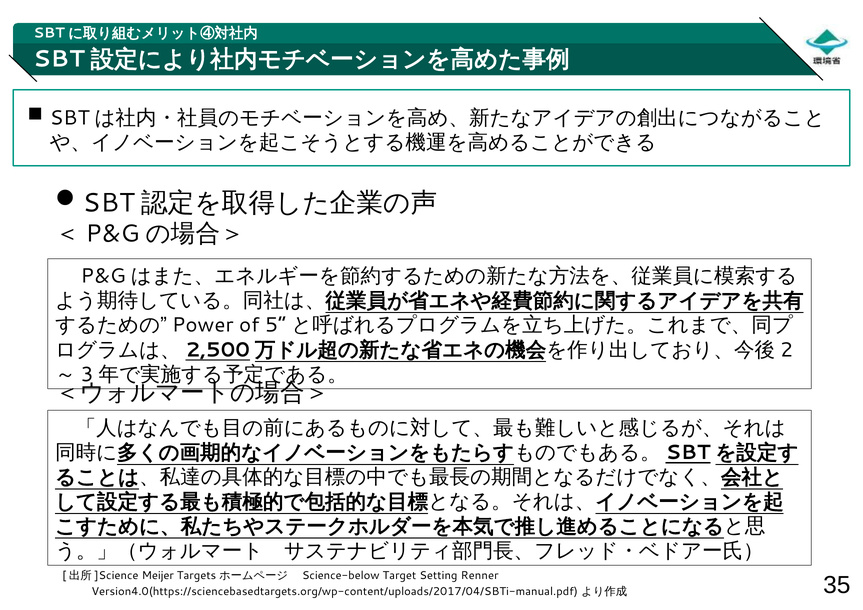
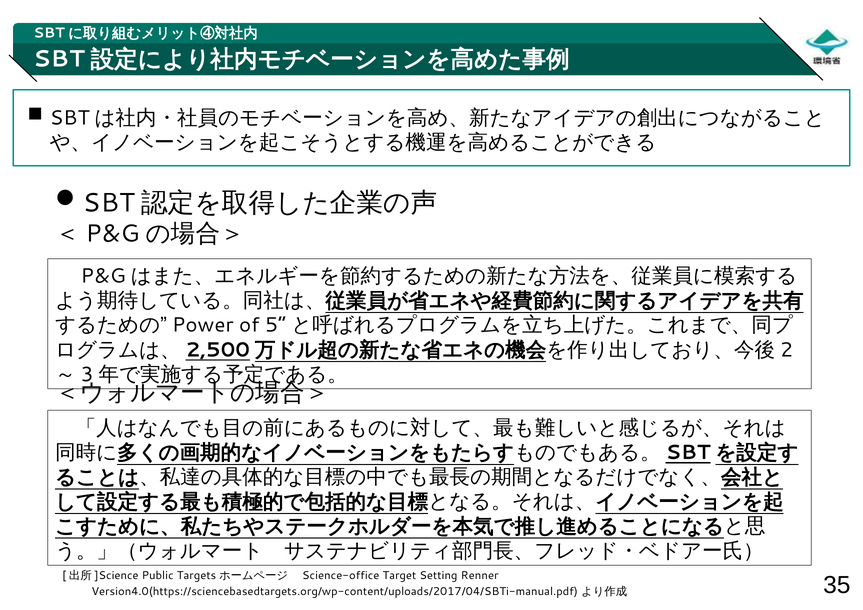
Meijer: Meijer -> Public (158, 576)
Science-below: Science-below -> Science-office (341, 576)
